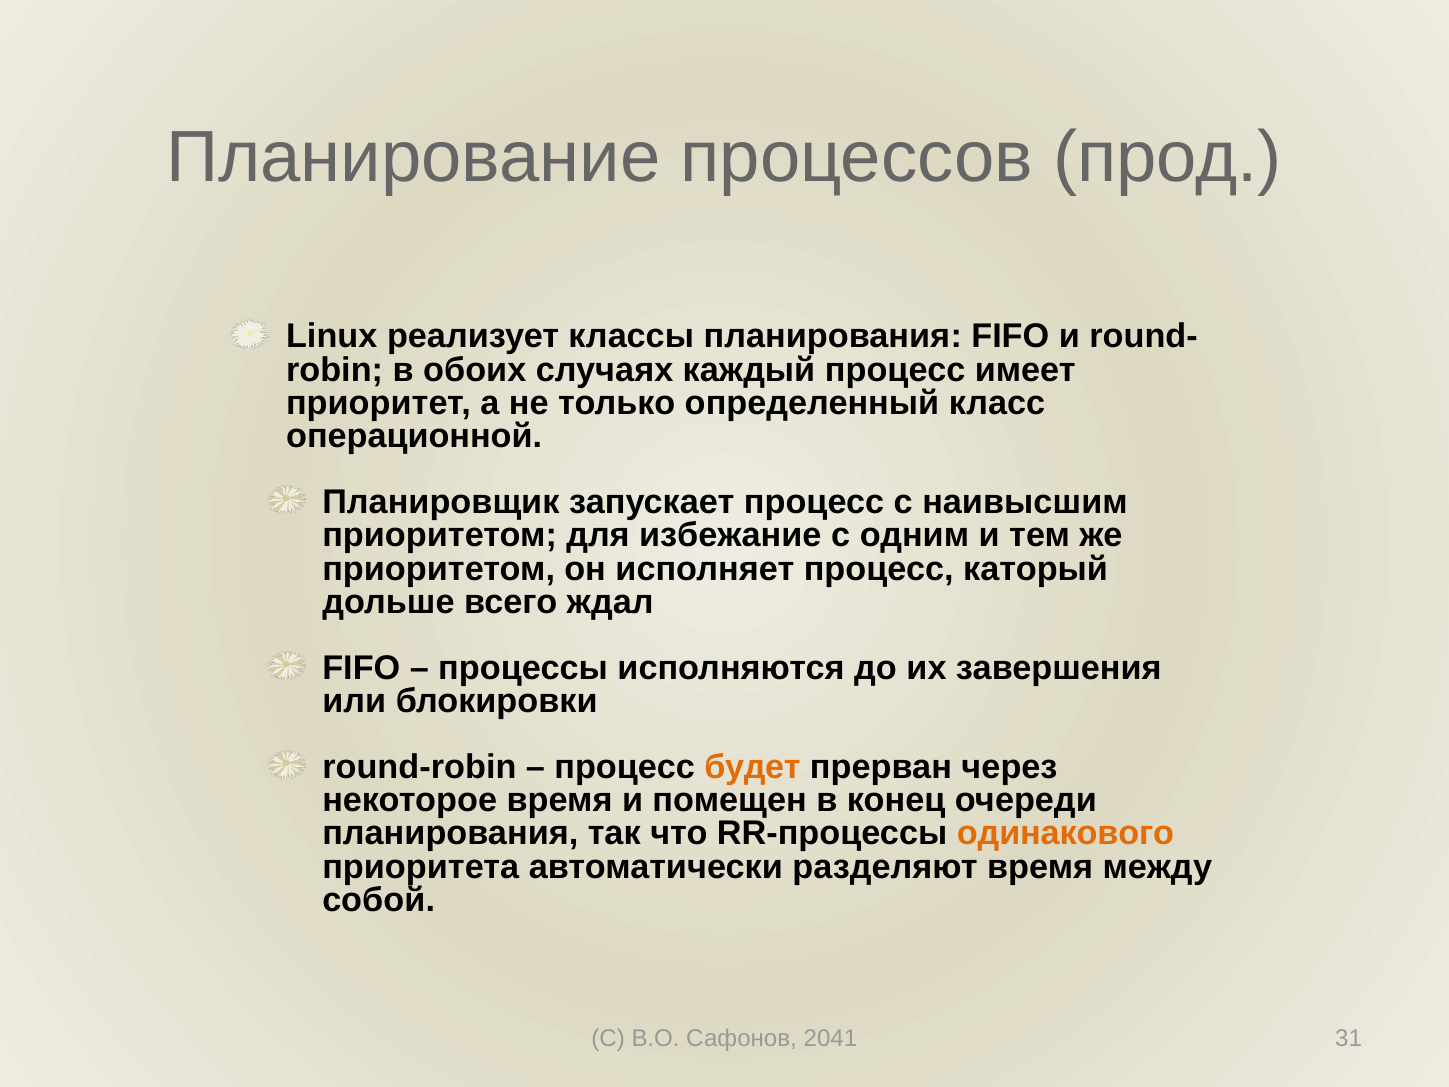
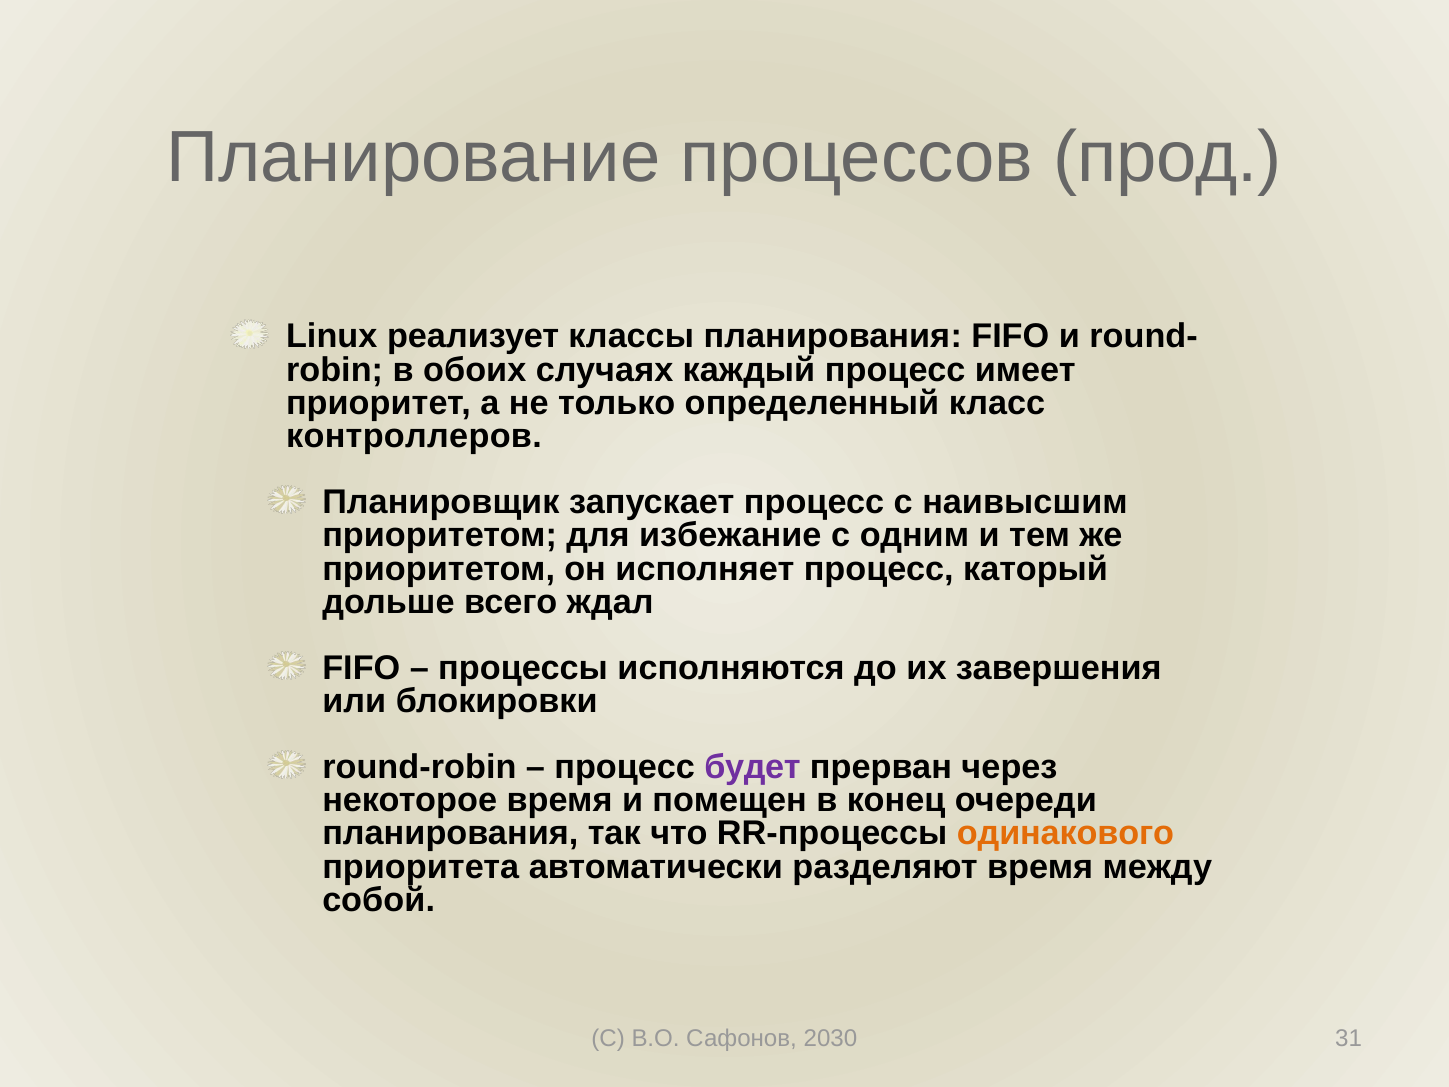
операционной: операционной -> контроллеров (414, 436)
будет colour: orange -> purple (753, 767)
2041: 2041 -> 2030 (830, 1038)
